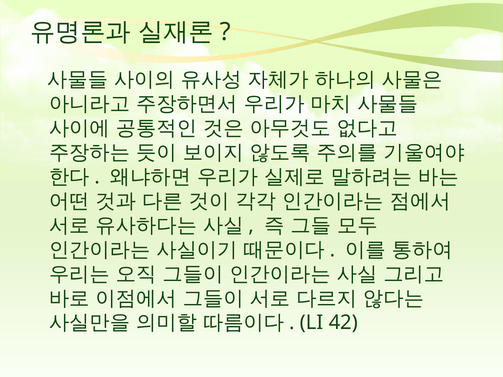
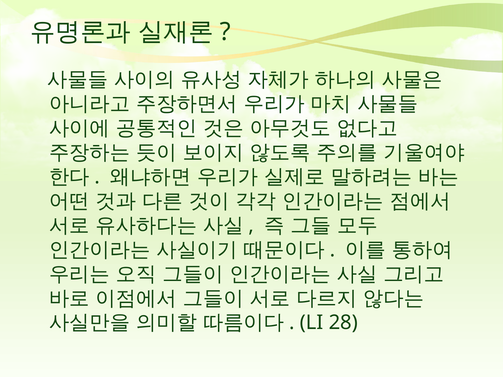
42: 42 -> 28 (343, 323)
